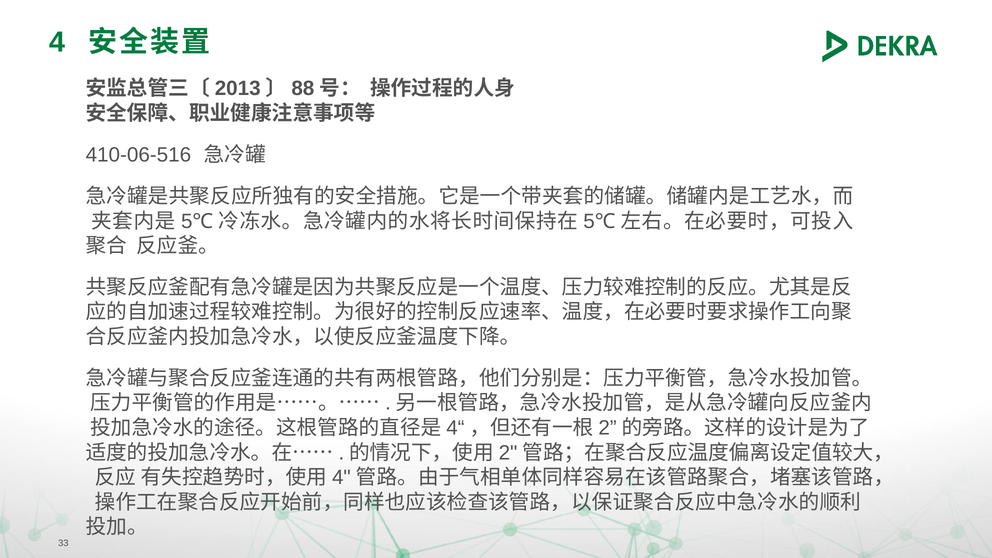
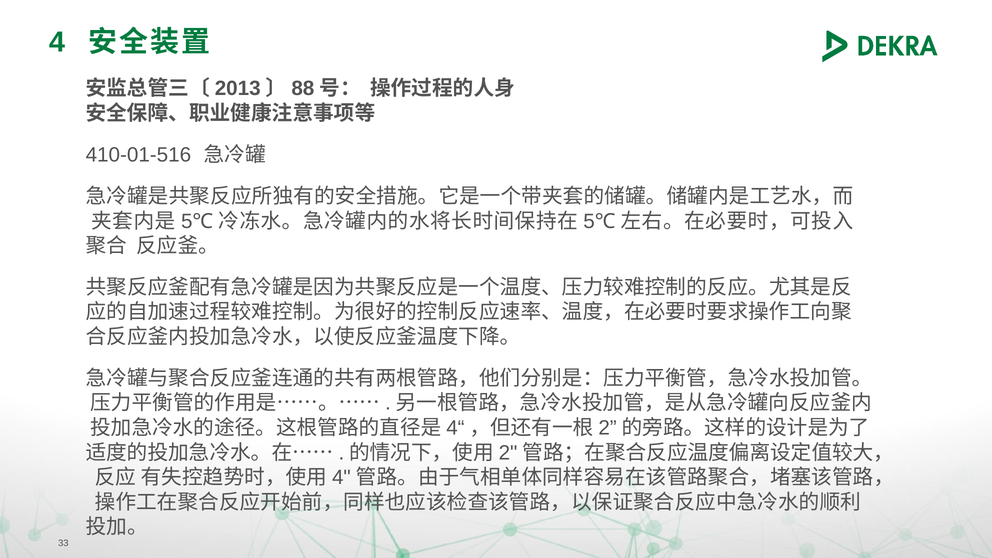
410-06-516: 410-06-516 -> 410-01-516 (138, 155)
